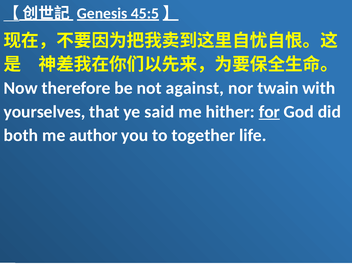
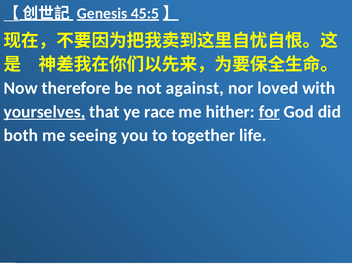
twain: twain -> loved (278, 88)
yourselves underline: none -> present (44, 112)
said: said -> race (159, 112)
author: author -> seeing (93, 135)
